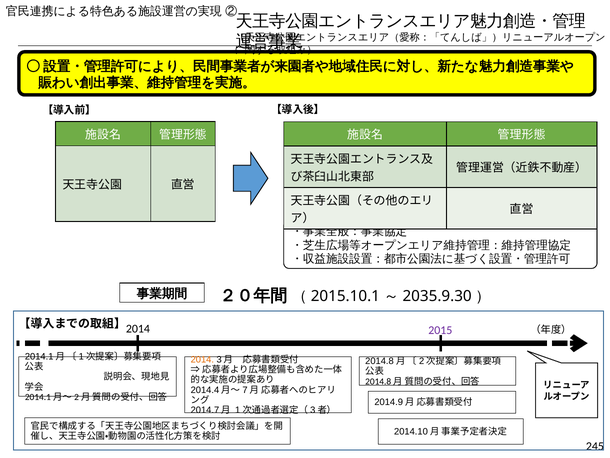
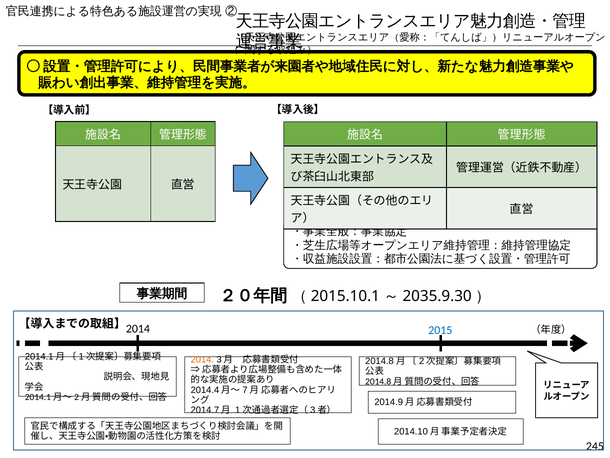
2015 colour: purple -> blue (440, 330)
